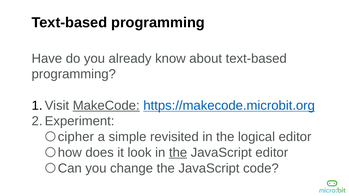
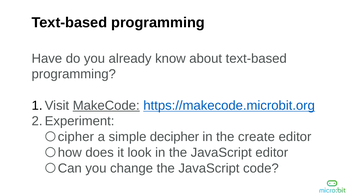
revisited: revisited -> decipher (174, 137)
logical: logical -> create (256, 137)
the underline: present -> none (178, 153)
